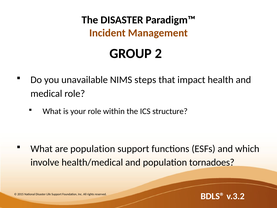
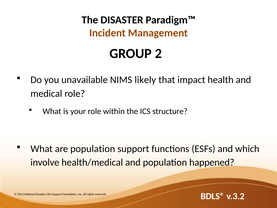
steps: steps -> likely (145, 80)
tornadoes: tornadoes -> happened (212, 162)
